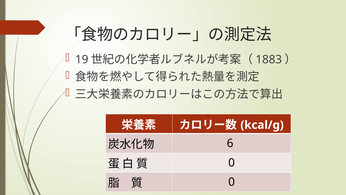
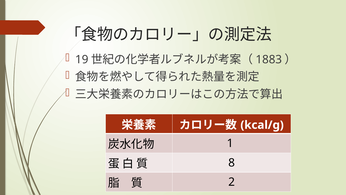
6: 6 -> 1 (230, 143)
0: 0 -> 8 (232, 162)
0: 0 -> 2 (232, 182)
